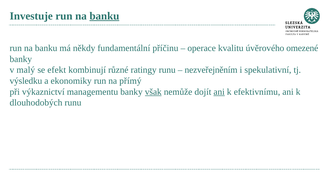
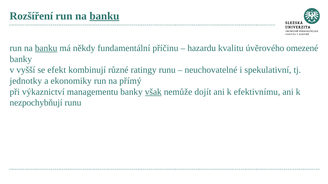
Investuje: Investuje -> Rozšíření (31, 16)
banku underline: none -> present (46, 48)
operace: operace -> hazardu (202, 48)
malý: malý -> vyšší (26, 70)
nezveřejněním: nezveřejněním -> neuchovatelné (211, 70)
výsledku: výsledku -> jednotky (26, 81)
ani underline: present -> none (219, 92)
dlouhodobých: dlouhodobých -> nezpochybňují (36, 103)
